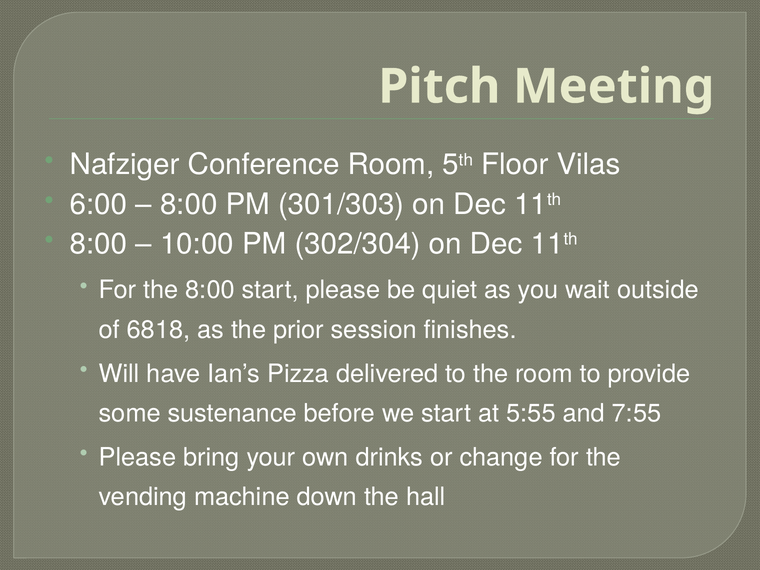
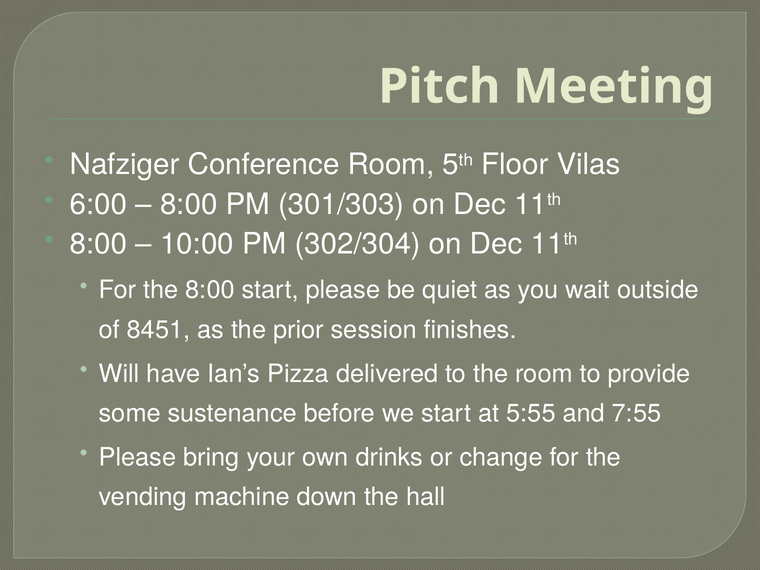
6818: 6818 -> 8451 (159, 330)
